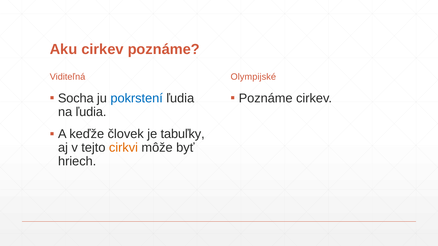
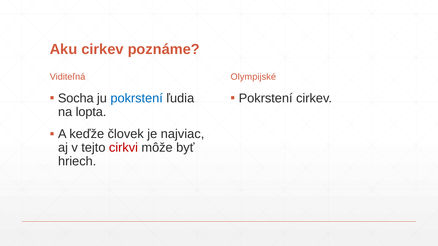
Poznáme: Poznáme -> Pokrstení (266, 98)
na ľudia: ľudia -> lopta (91, 112)
tabuľky: tabuľky -> najviac (183, 134)
cirkvi colour: orange -> red (123, 148)
